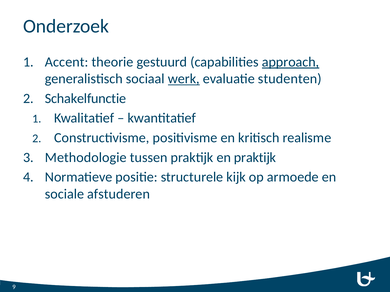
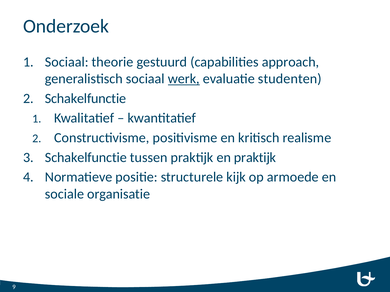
Accent: Accent -> Sociaal (67, 62)
approach underline: present -> none (291, 62)
Methodologie: Methodologie -> Schakelfunctie (86, 158)
afstuderen: afstuderen -> organisatie (119, 194)
